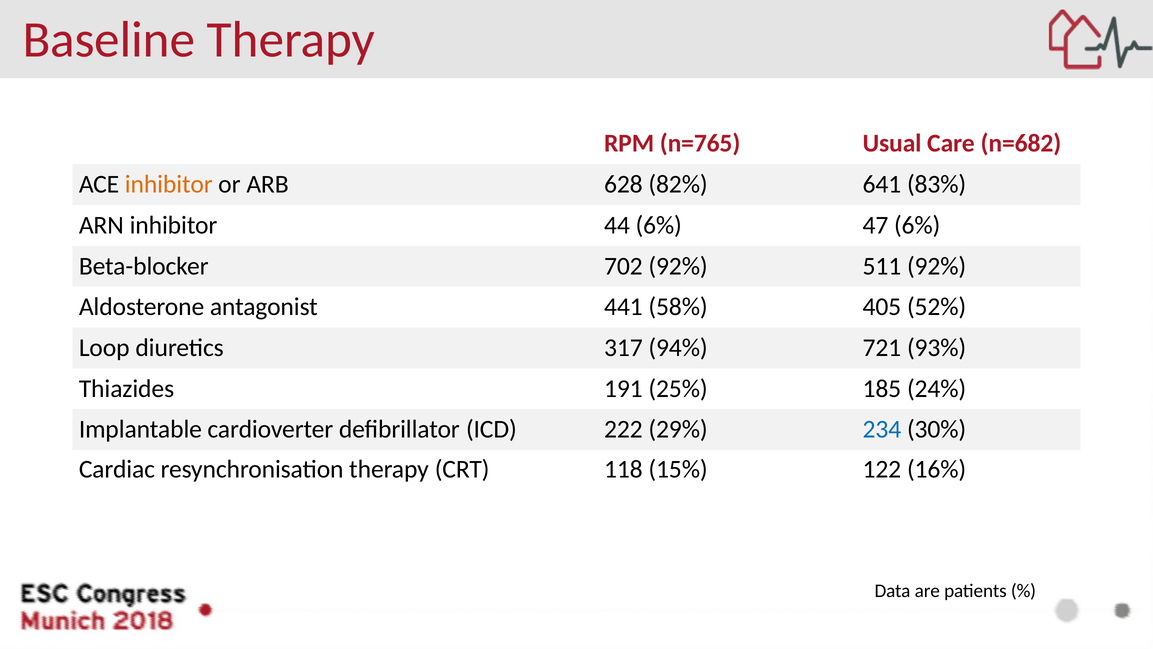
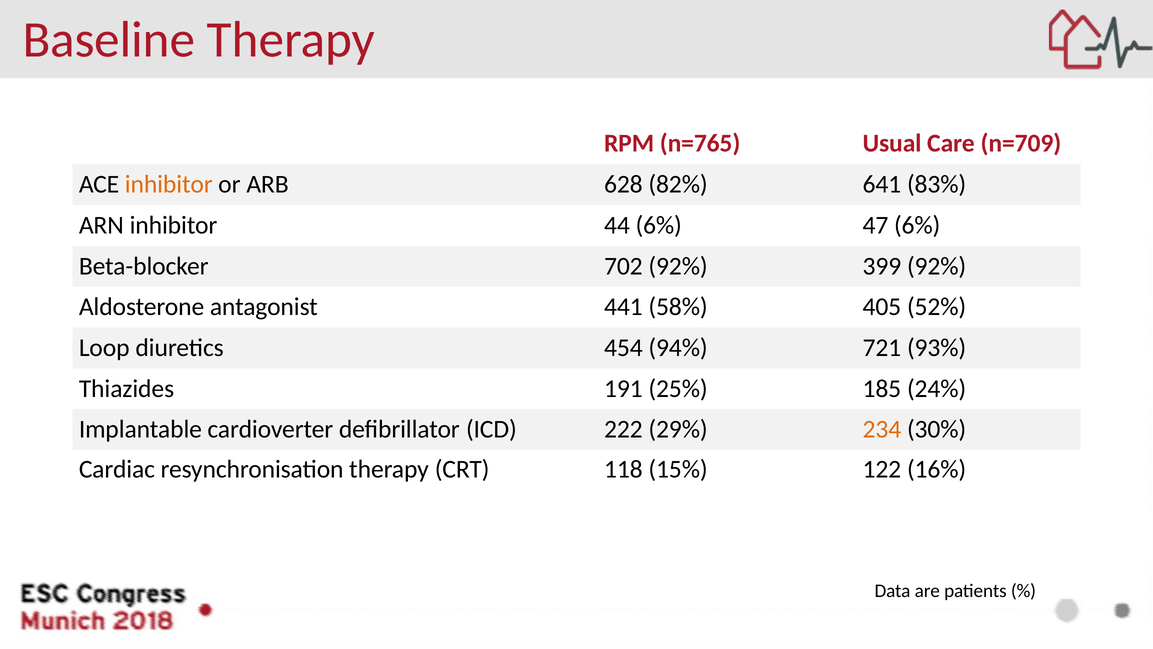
n=682: n=682 -> n=709 (1021, 143)
511: 511 -> 399 (882, 266)
317: 317 -> 454 (623, 348)
234 colour: blue -> orange (882, 429)
